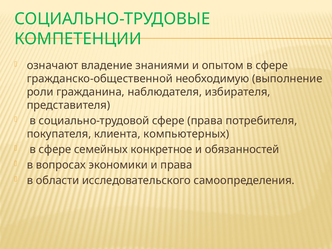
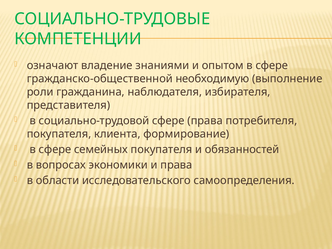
компьютерных: компьютерных -> формирование (186, 134)
семейных конкретное: конкретное -> покупателя (161, 150)
